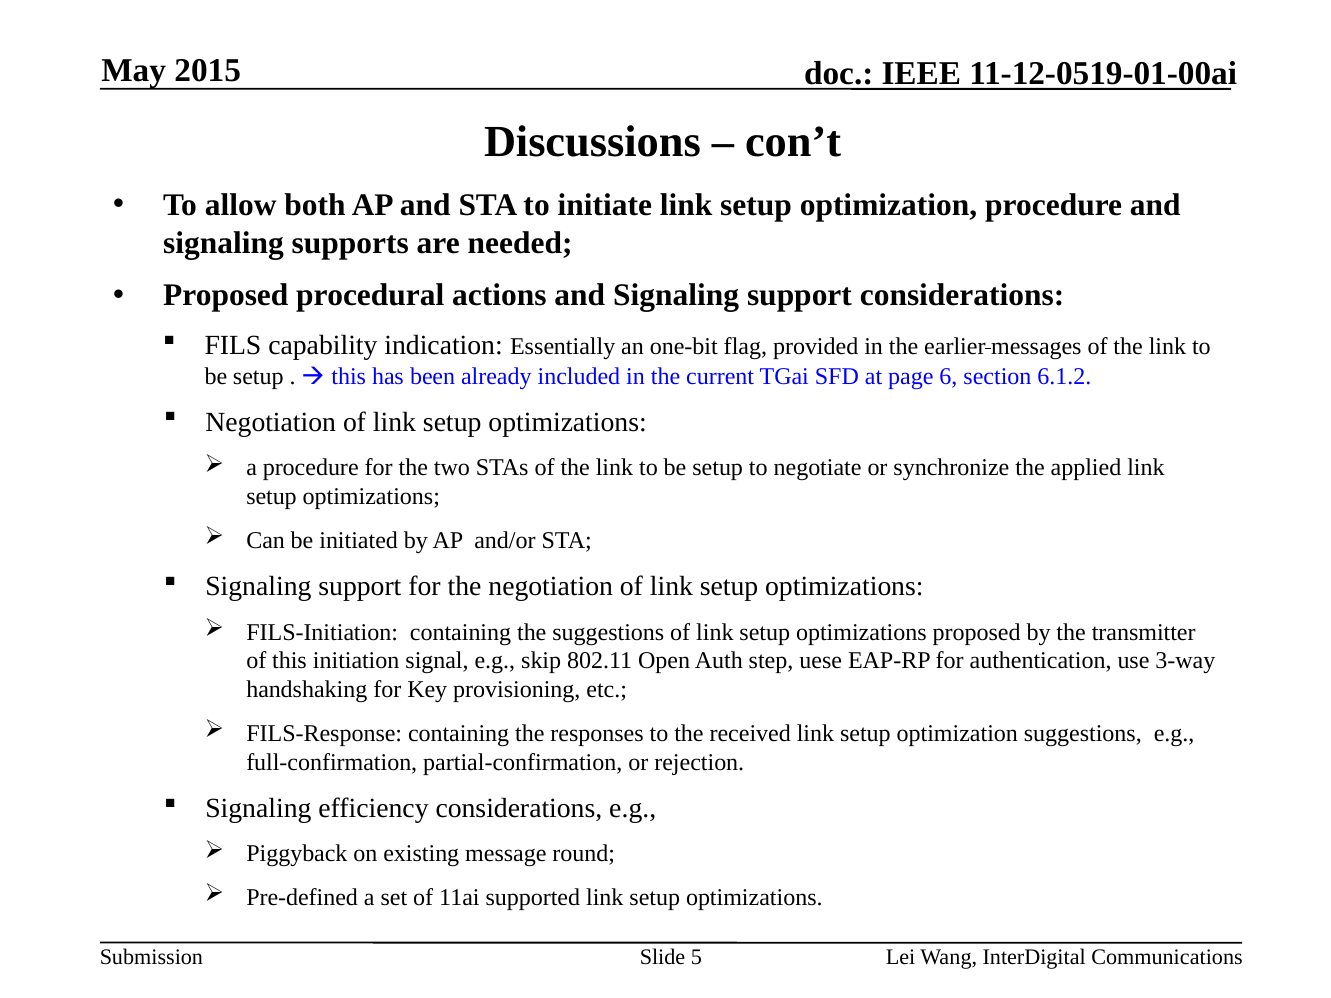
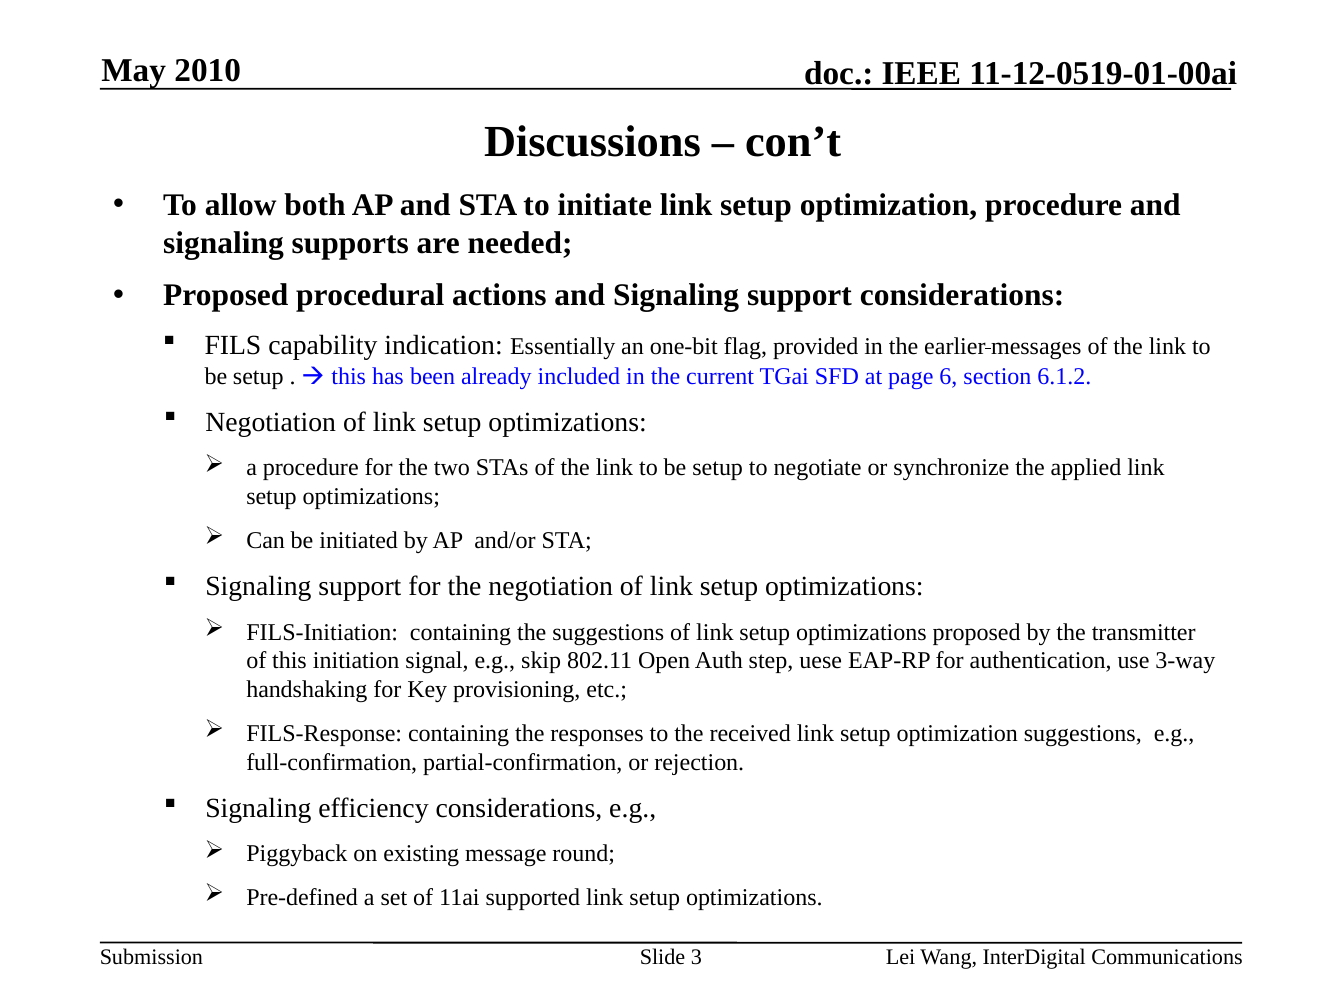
2015: 2015 -> 2010 (208, 71)
5: 5 -> 3 (696, 957)
